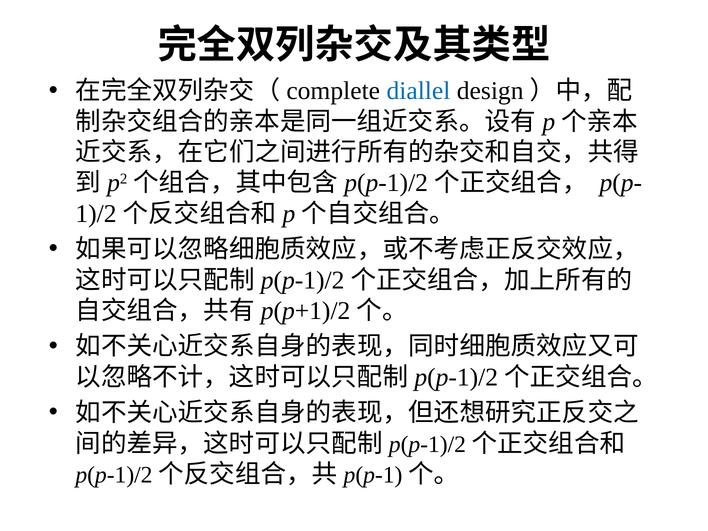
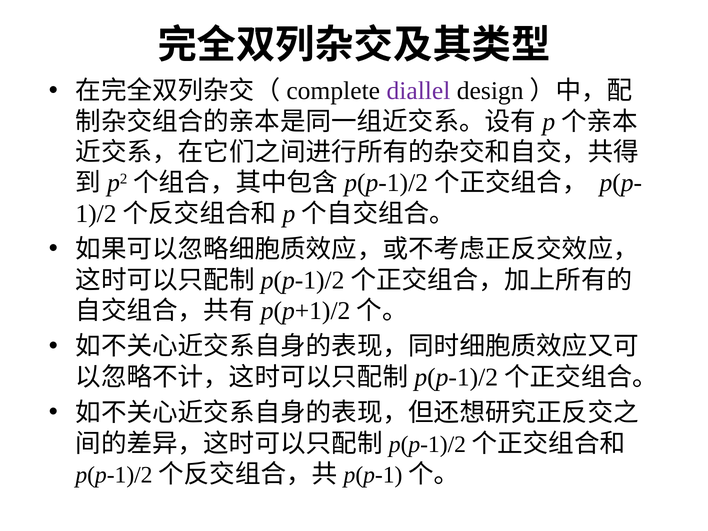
diallel colour: blue -> purple (418, 91)
